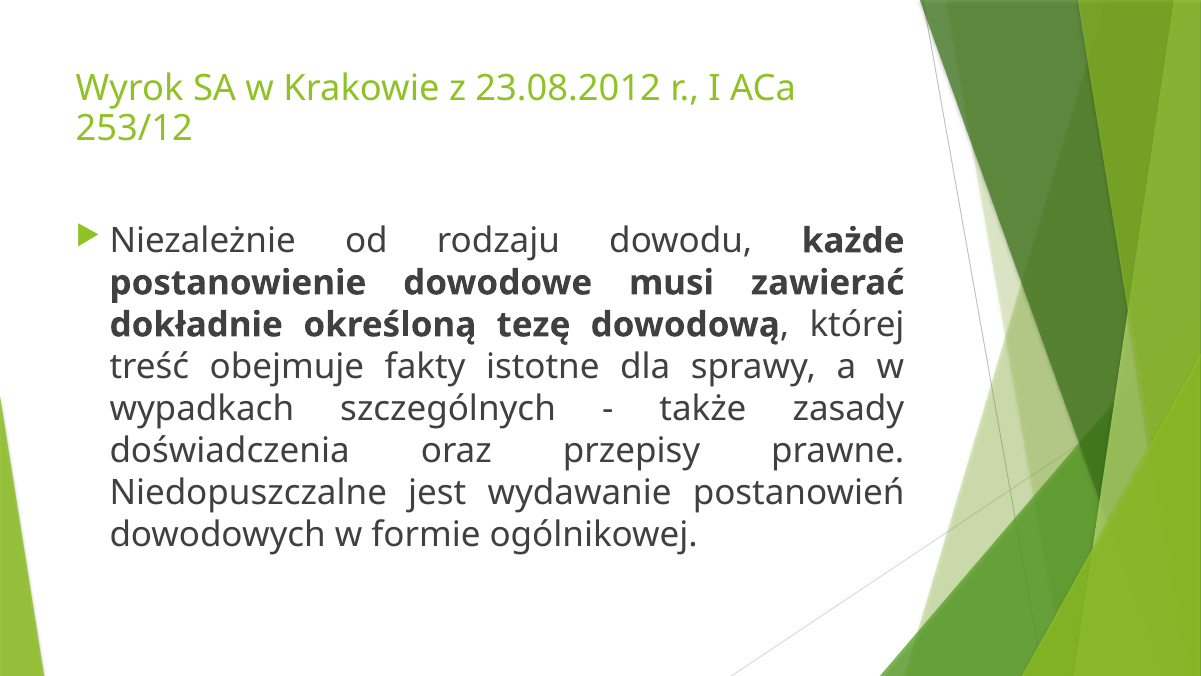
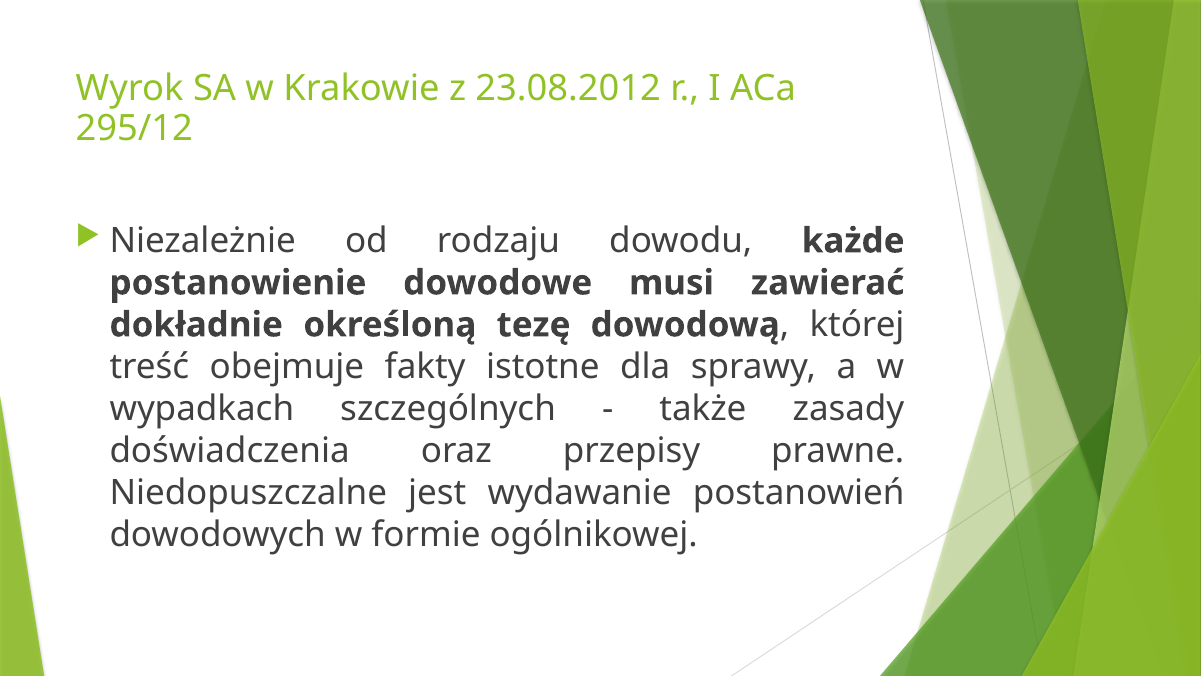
253/12: 253/12 -> 295/12 (134, 128)
